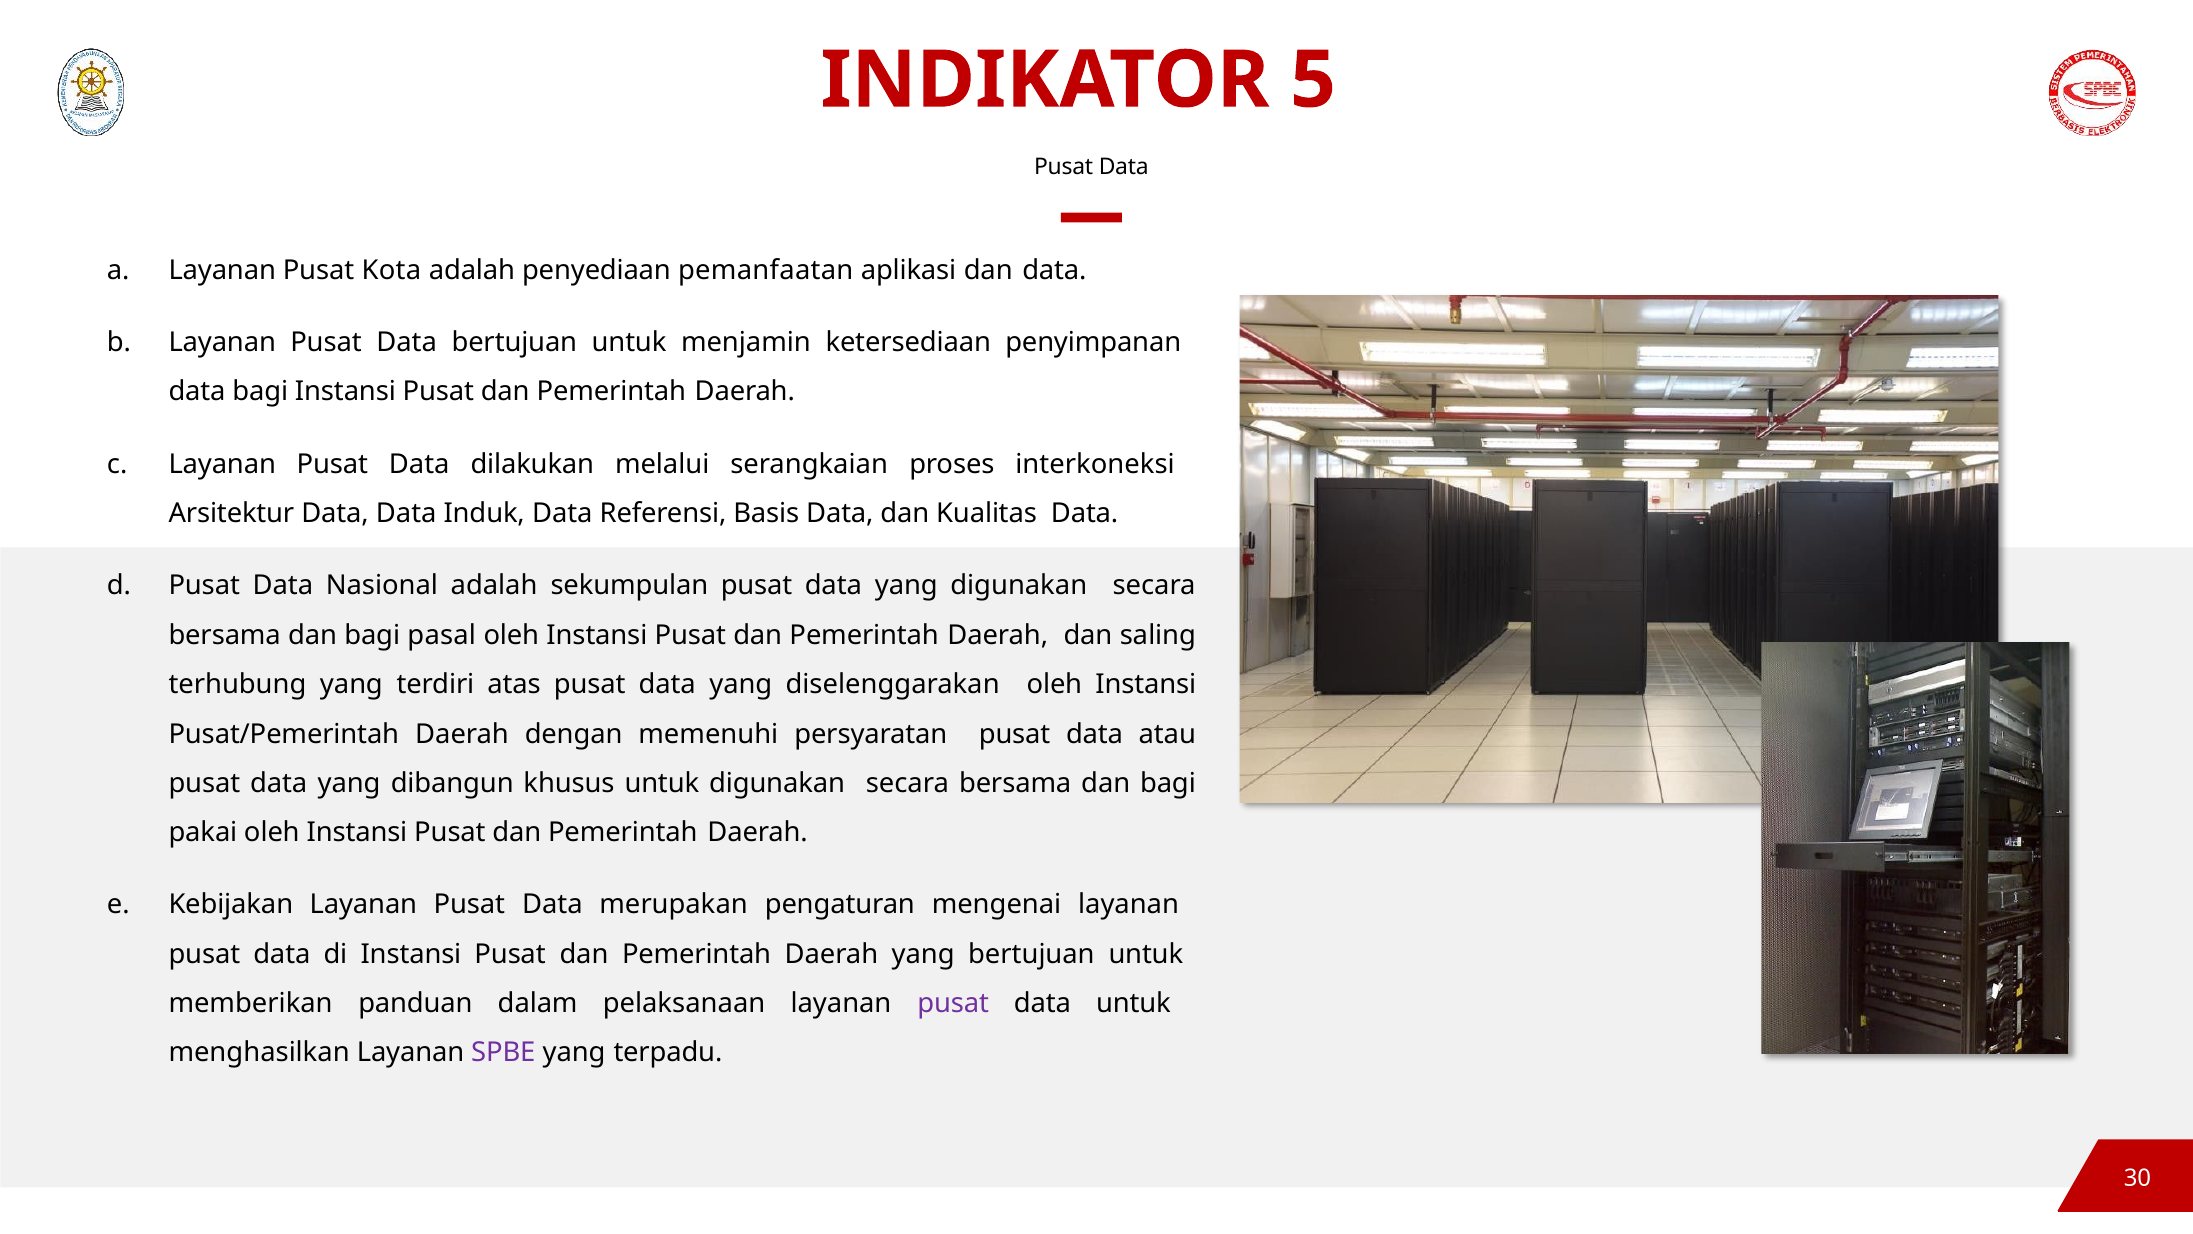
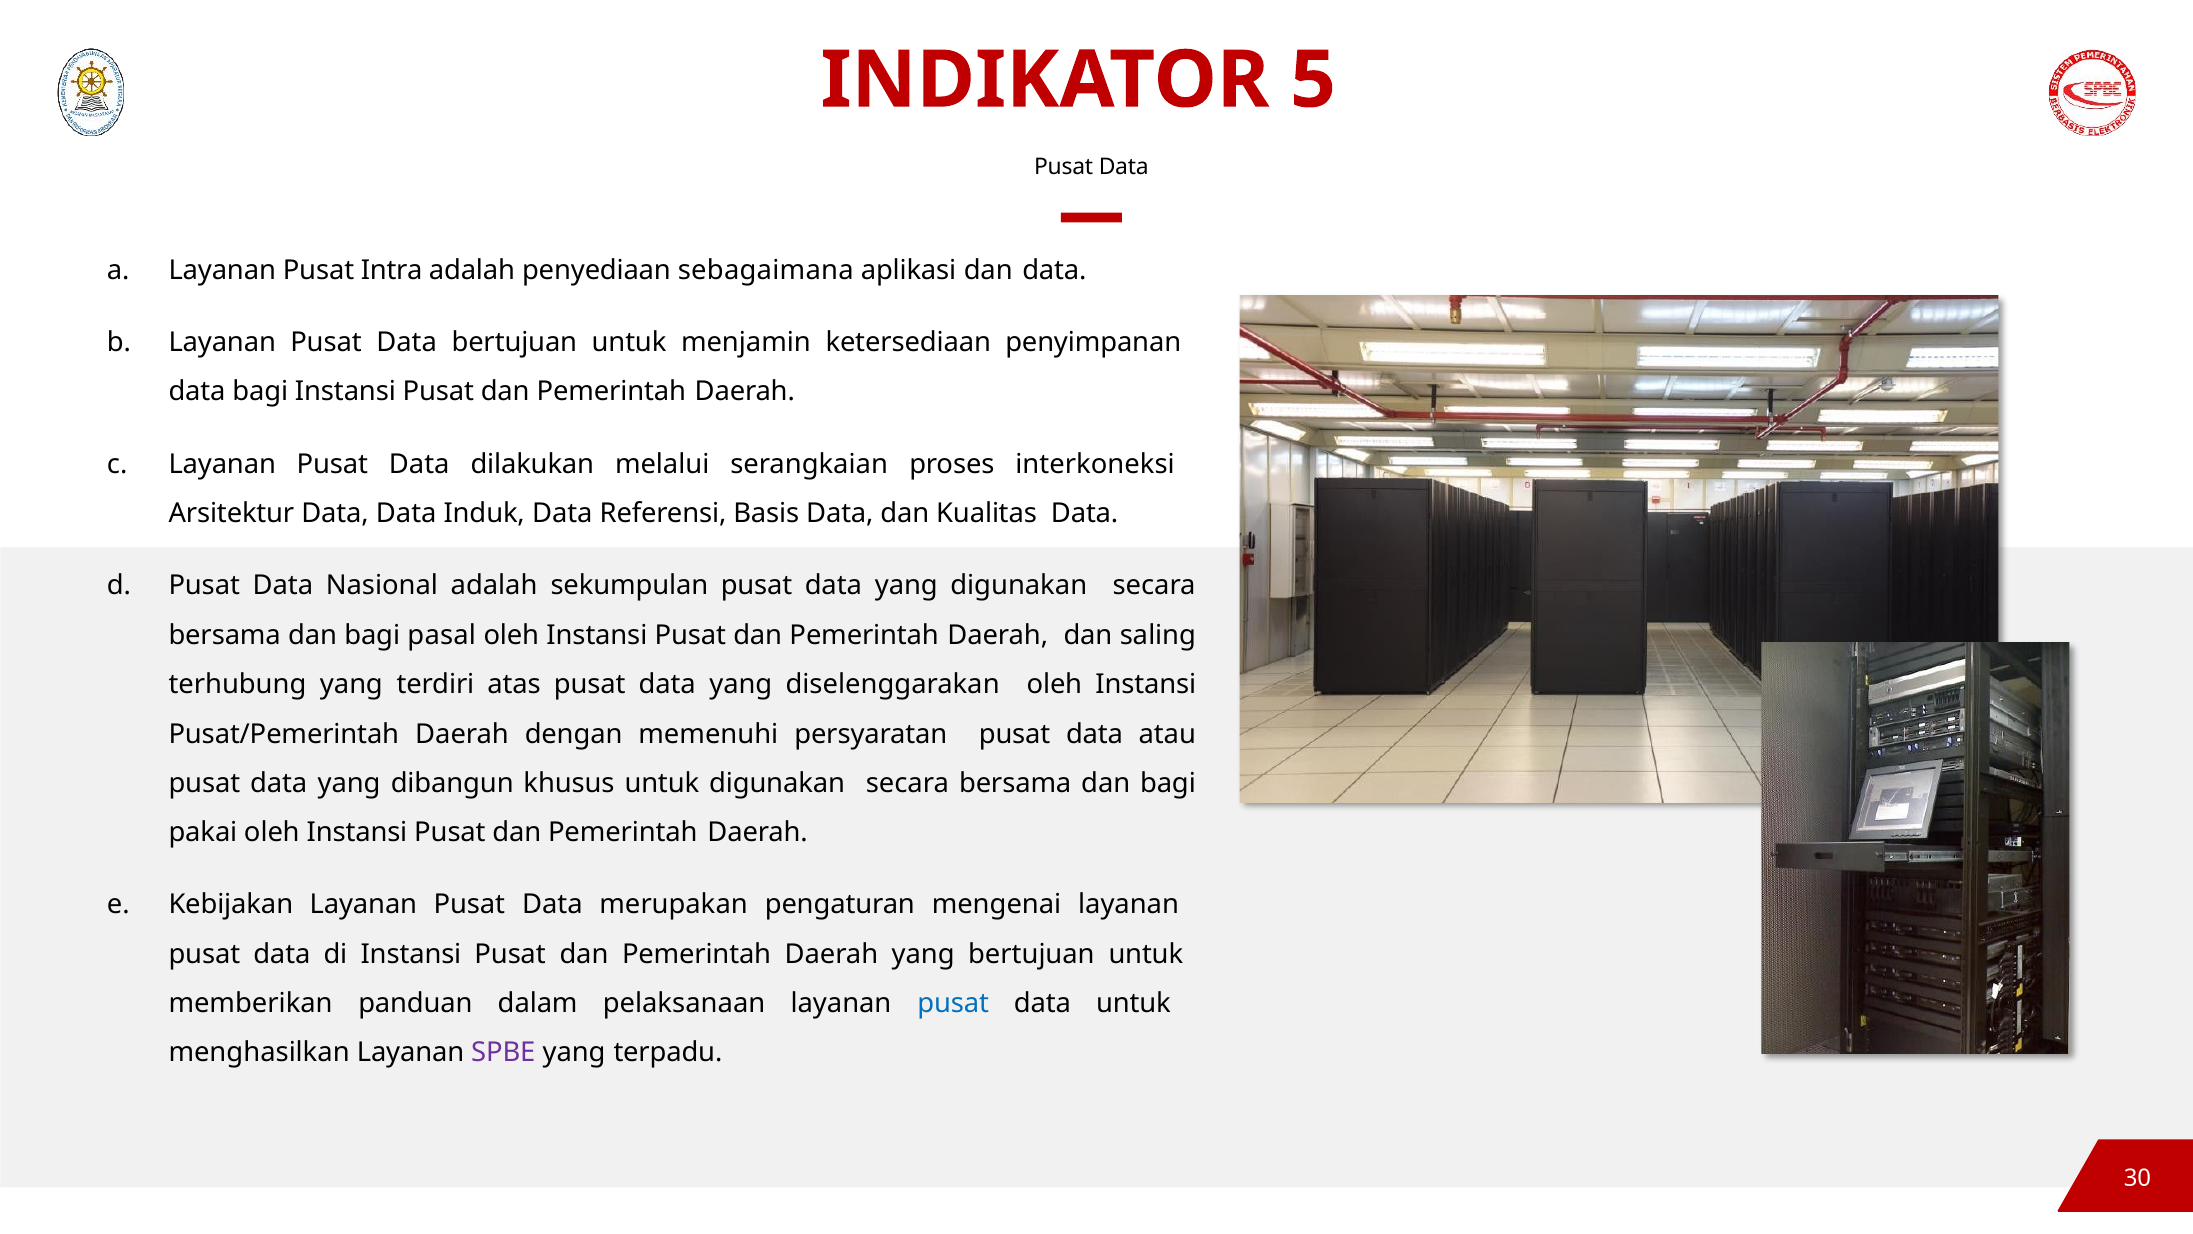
Kota: Kota -> Intra (392, 271)
pemanfaatan: pemanfaatan -> sebagaimana (766, 271)
pusat colour: purple -> blue (953, 1003)
